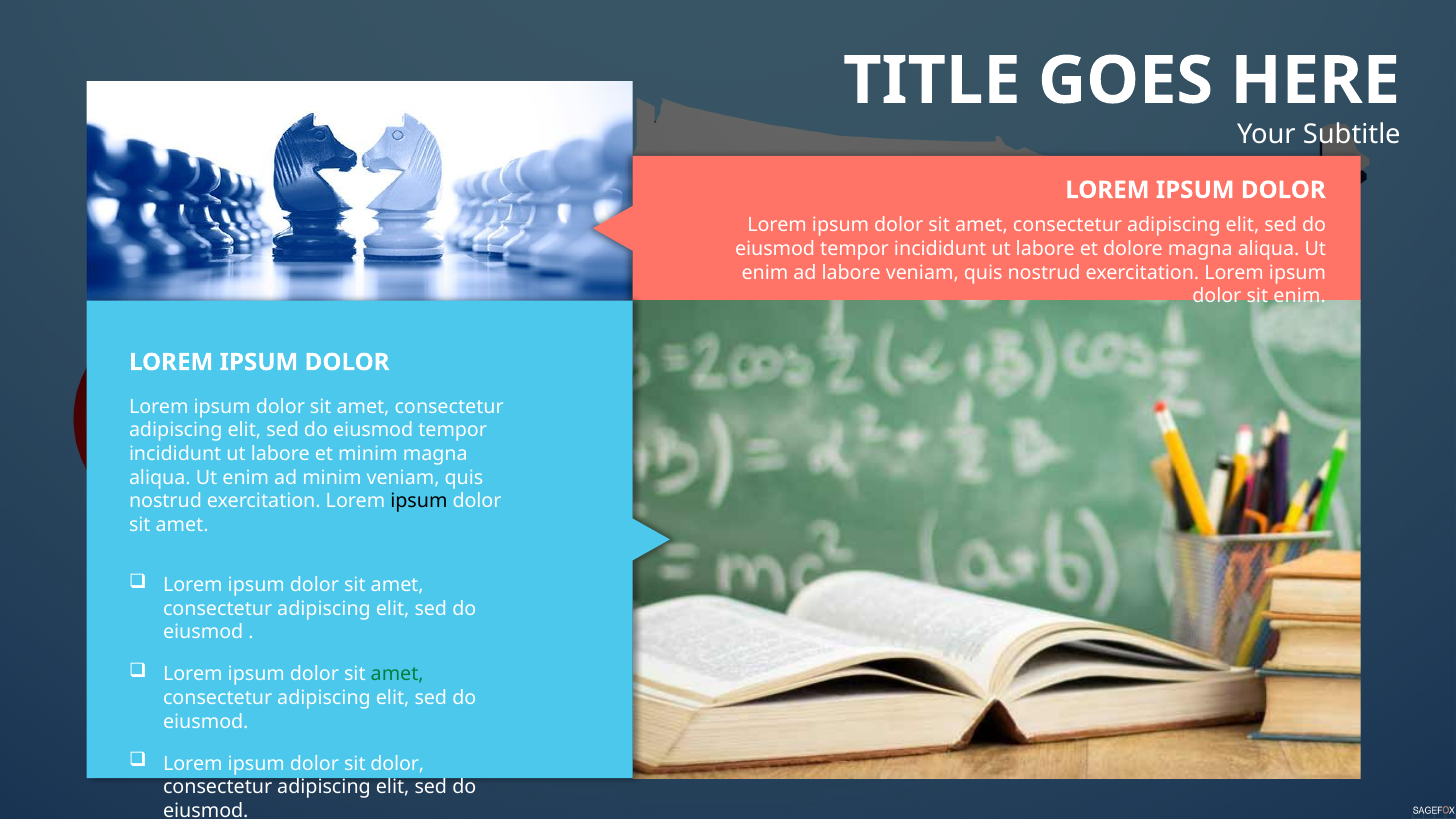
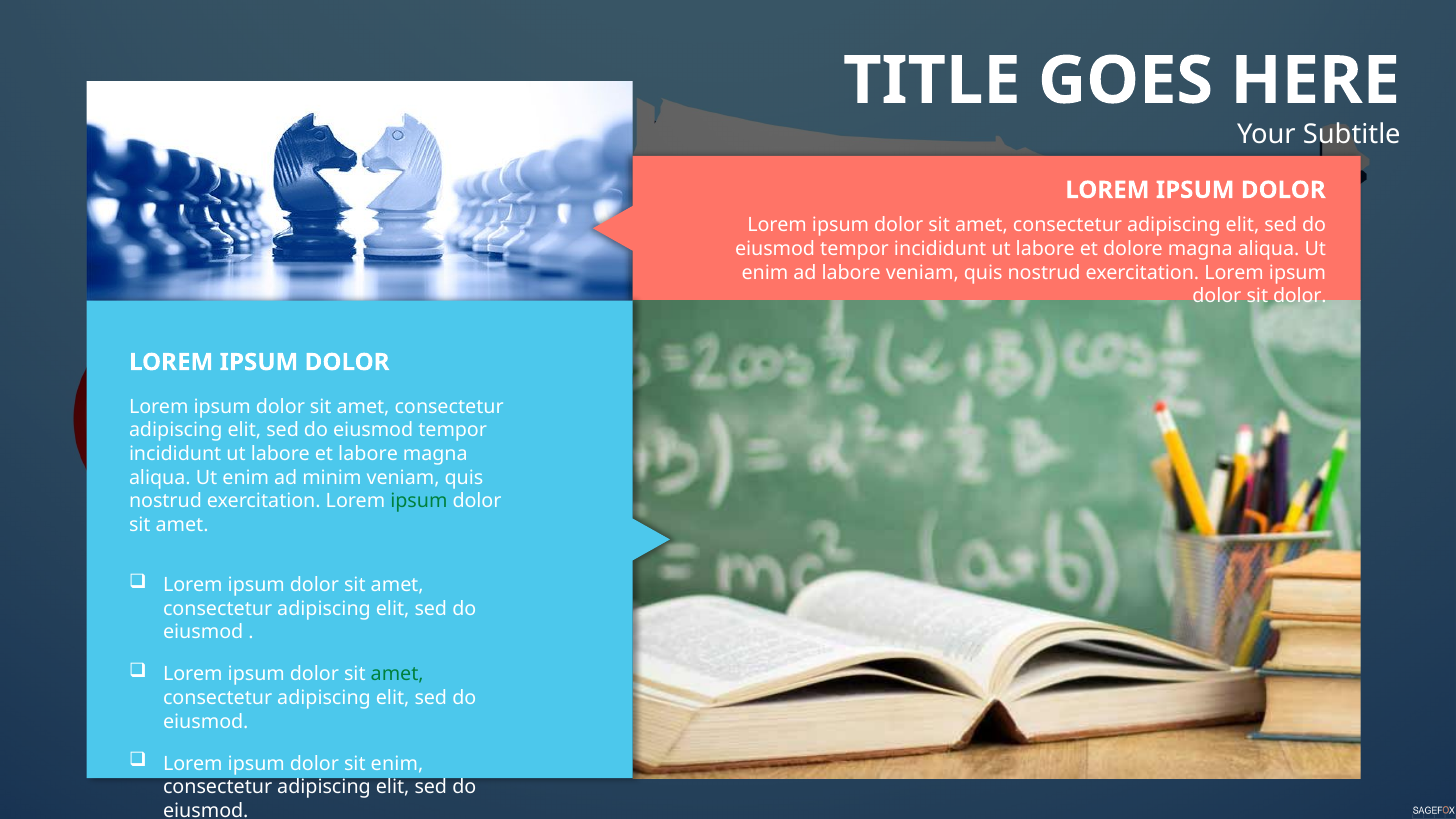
sit enim: enim -> dolor (1300, 296)
et minim: minim -> labore (368, 454)
ipsum colour: black -> green (419, 501)
sit dolor: dolor -> enim (397, 764)
